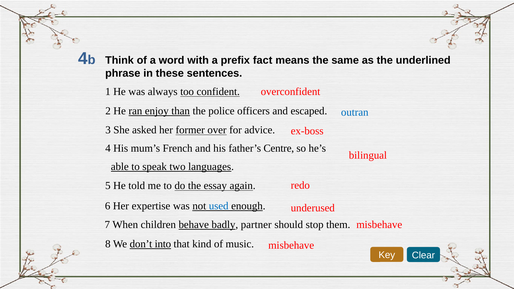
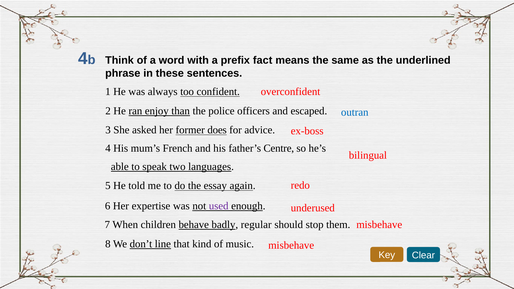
over: over -> does (217, 130)
used colour: blue -> purple (219, 206)
partner: partner -> regular (256, 225)
into: into -> line (163, 244)
